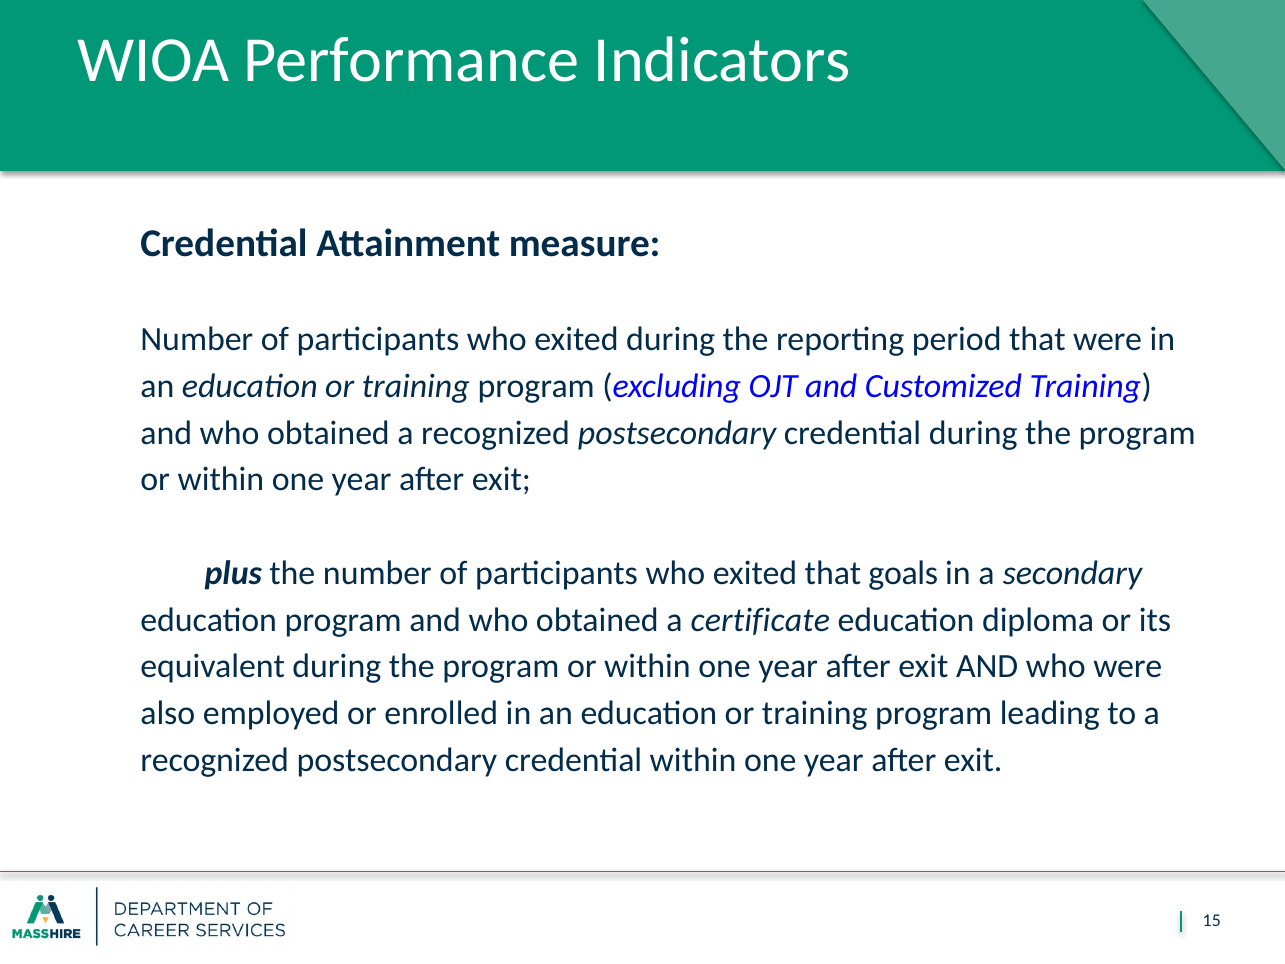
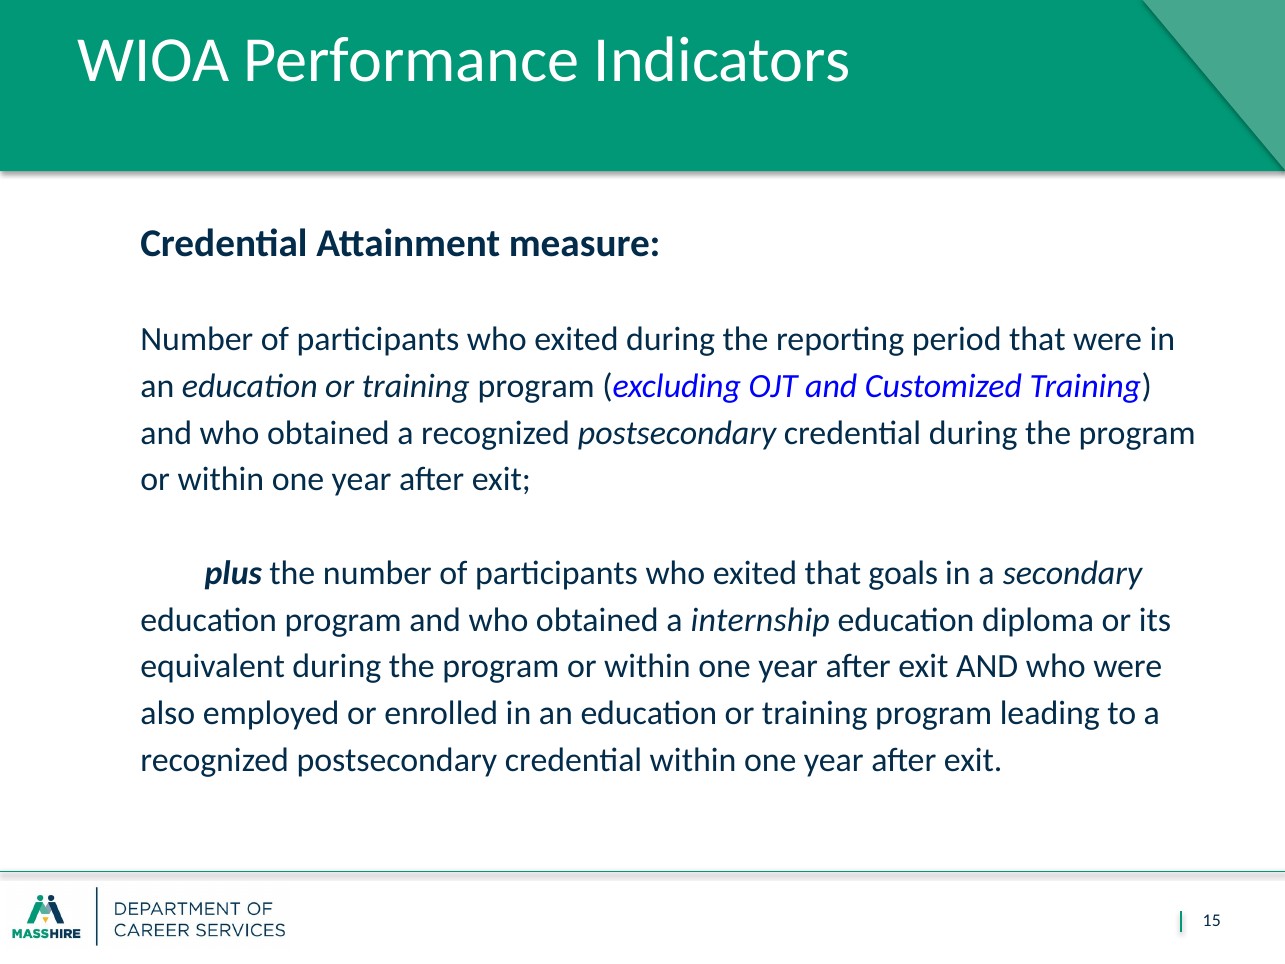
certificate: certificate -> internship (760, 620)
